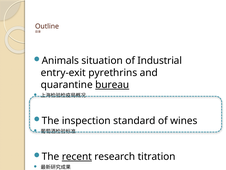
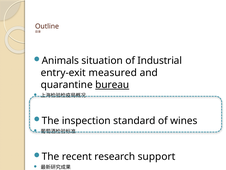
pyrethrins: pyrethrins -> measured (113, 73)
recent underline: present -> none (77, 156)
titration: titration -> support (157, 156)
